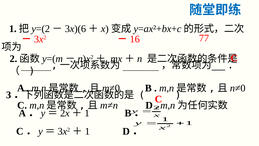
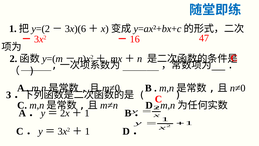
77: 77 -> 47 (204, 38)
